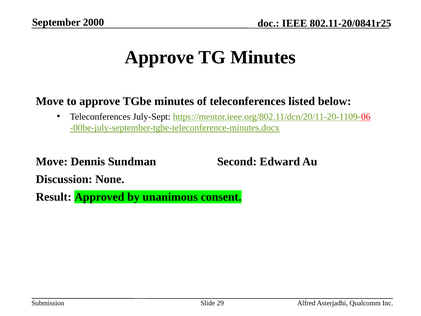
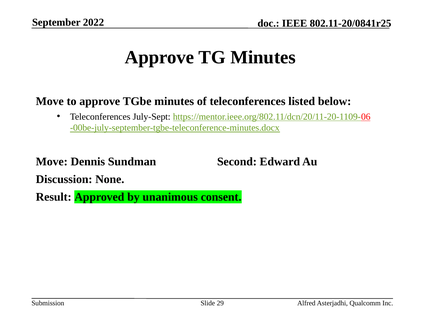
2000: 2000 -> 2022 (93, 22)
